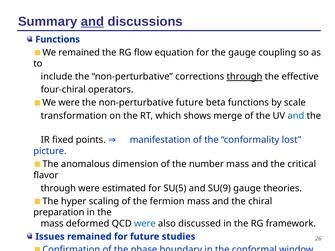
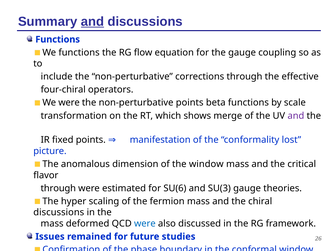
We remained: remained -> functions (79, 53)
through underline: present -> none (244, 77)
non-perturbative future: future -> points (190, 103)
and colour: blue -> purple (296, 116)
the number: number -> window (206, 164)
SU(5: SU(5 -> SU(6 (175, 188)
SU(9: SU(9 -> SU(3 (219, 188)
preparation: preparation -> discussions (59, 213)
